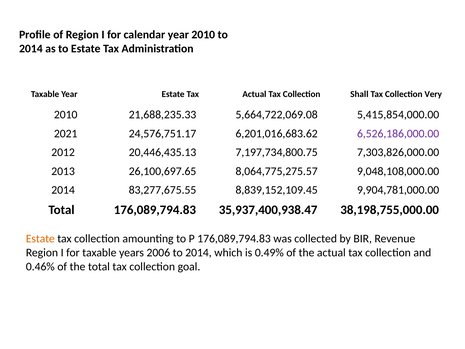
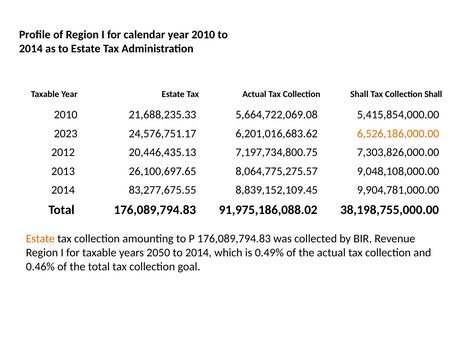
Very: Very -> Shall (433, 94)
2021: 2021 -> 2023 (66, 133)
6,526,186,000.00 colour: purple -> orange (398, 133)
35,937,400,938.47: 35,937,400,938.47 -> 91,975,186,088.02 (268, 210)
2006: 2006 -> 2050 (158, 252)
